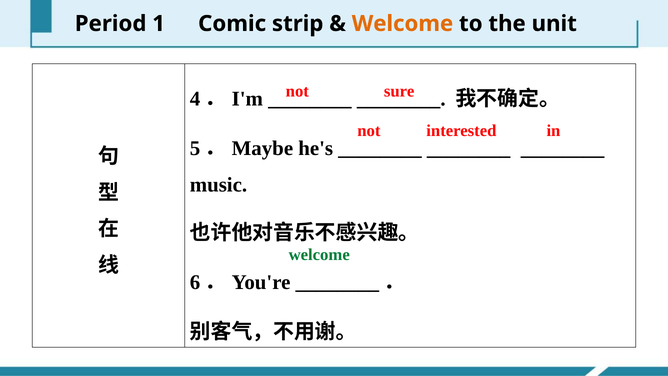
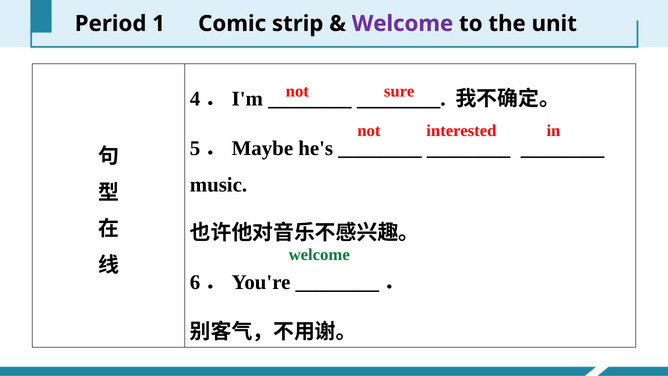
Welcome colour: orange -> purple (403, 24)
